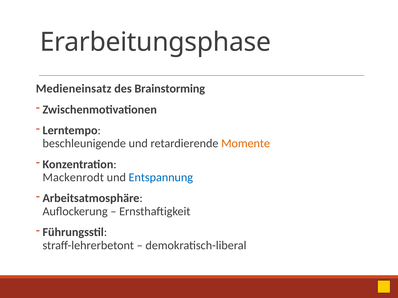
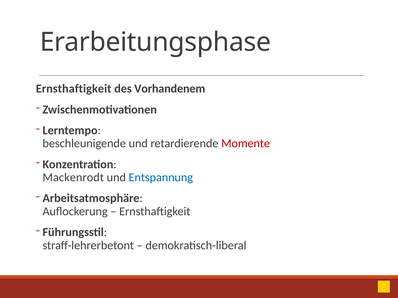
Medieneinsatz: Medieneinsatz -> Ernsthaftigkeit (74, 89)
Brainstorming: Brainstorming -> Vorhandenem (170, 89)
Momente colour: orange -> red (246, 144)
